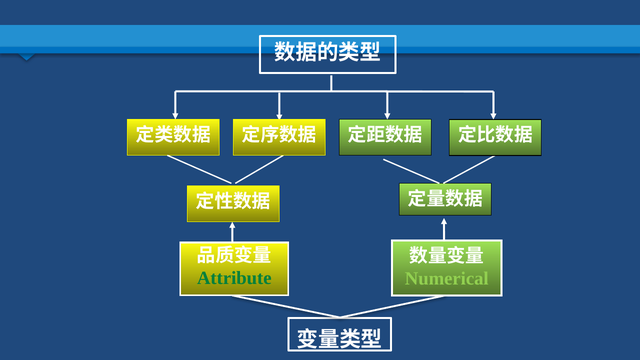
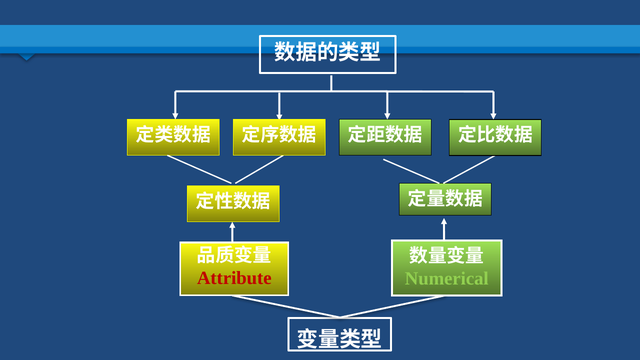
Attribute colour: green -> red (234, 278)
